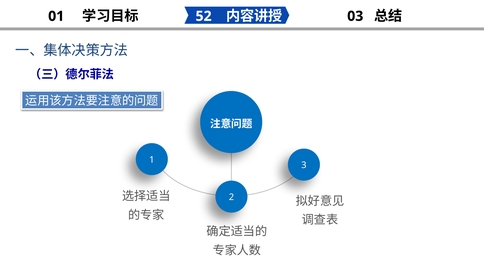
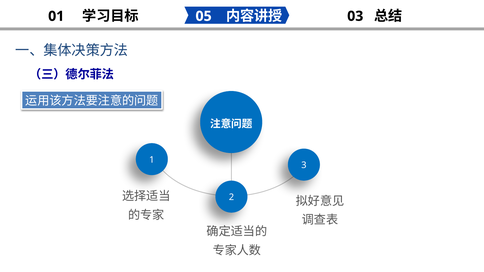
52: 52 -> 05 (204, 16)
